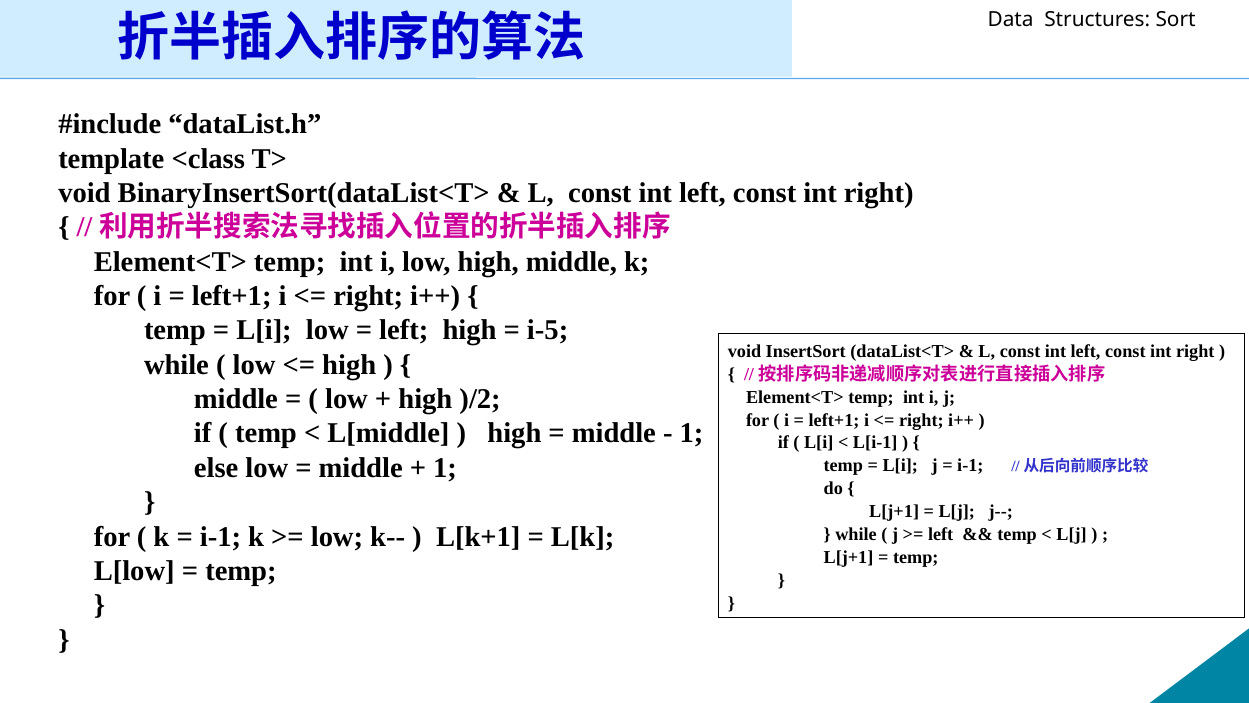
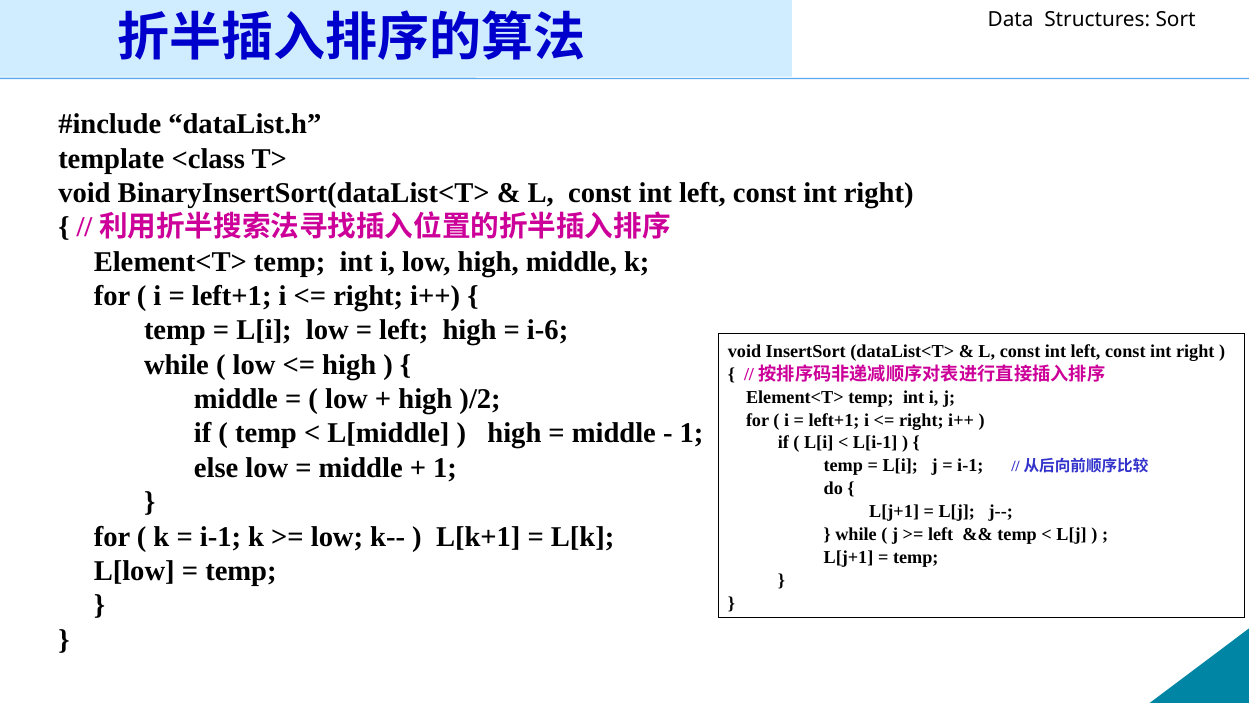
i-5: i-5 -> i-6 (548, 330)
